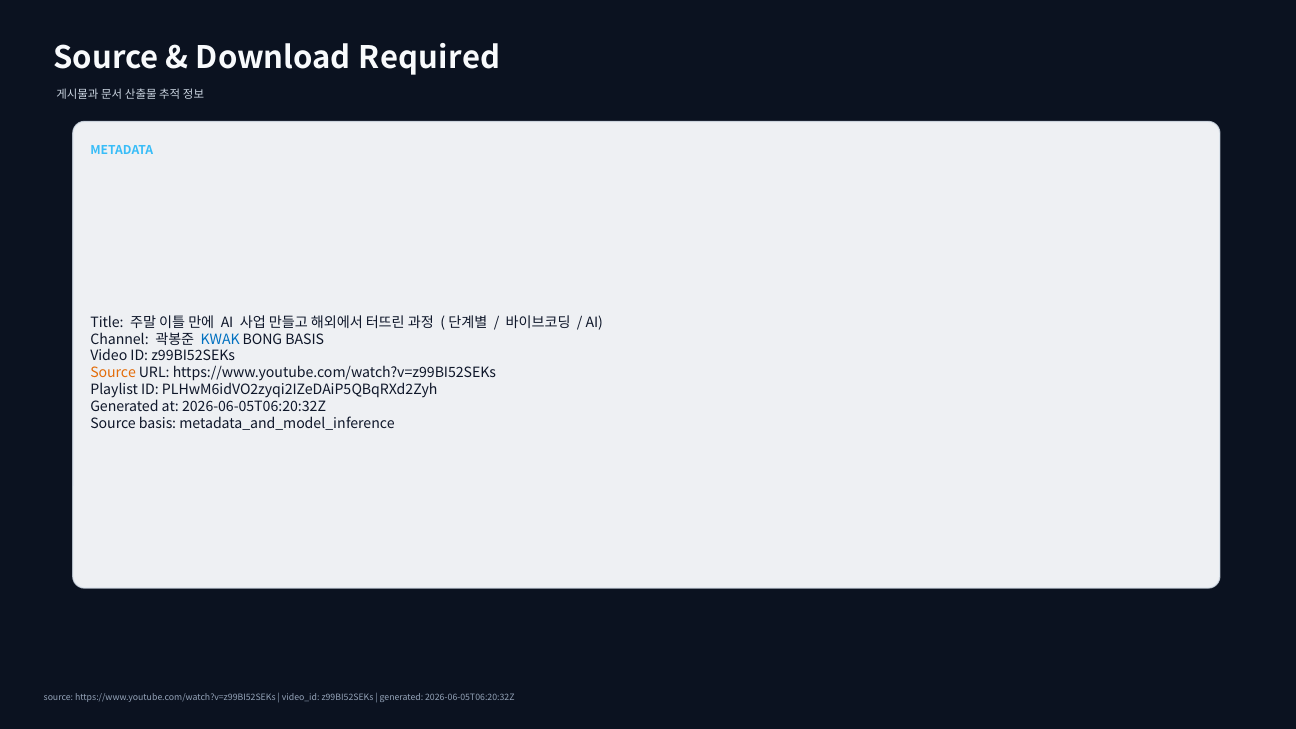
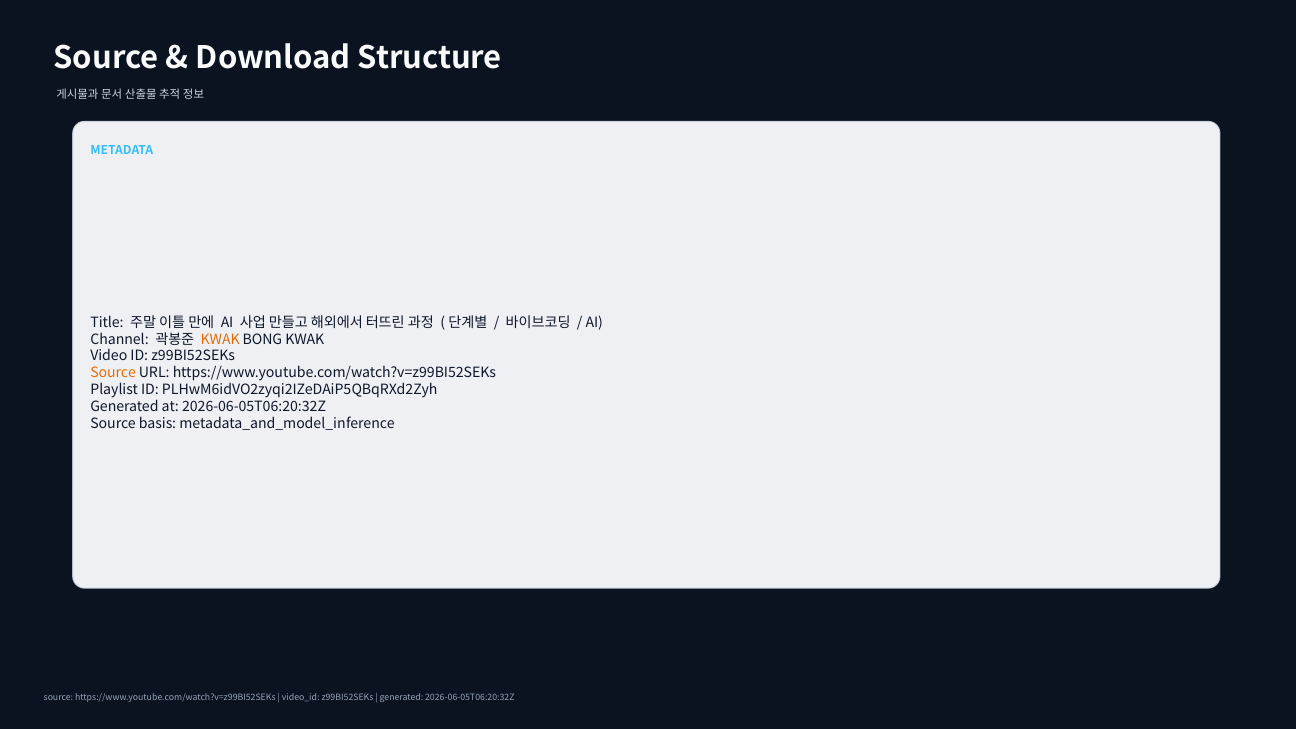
Required: Required -> Structure (430, 58)
KWAK colour: blue -> orange (220, 339)
BONG BASIS: BASIS -> KWAK (305, 339)
